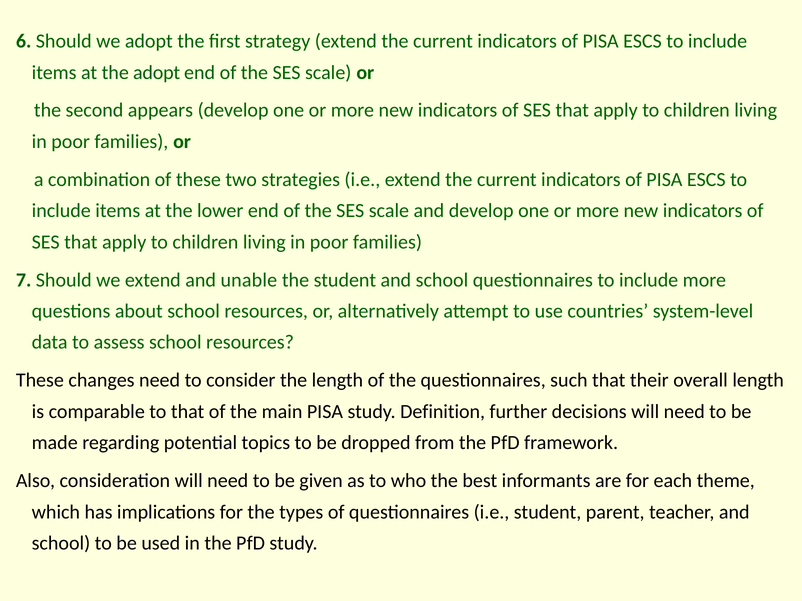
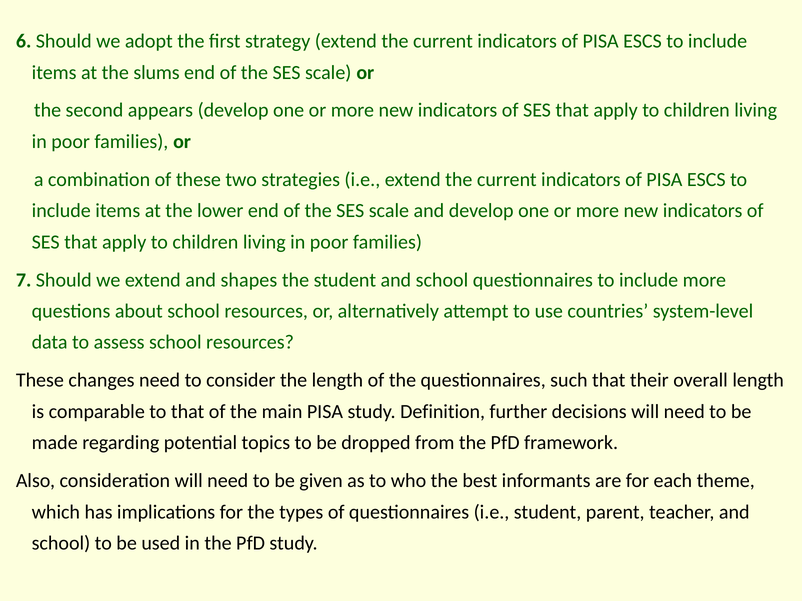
the adopt: adopt -> slums (157, 73)
unable: unable -> shapes (249, 280)
